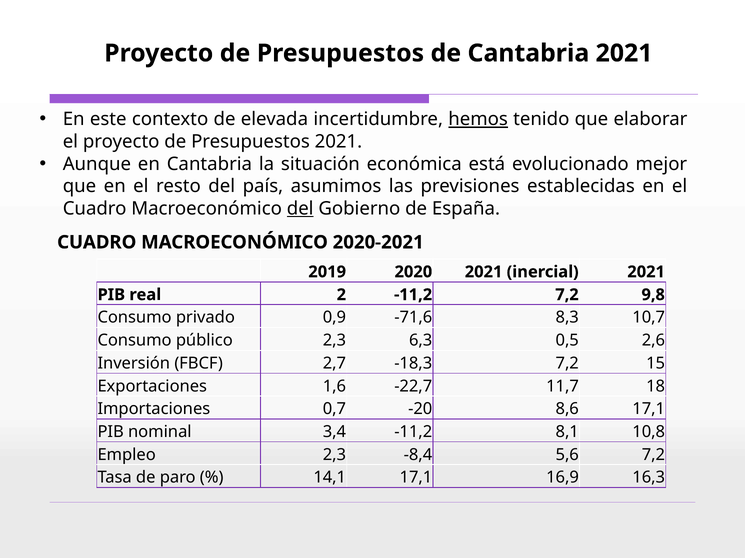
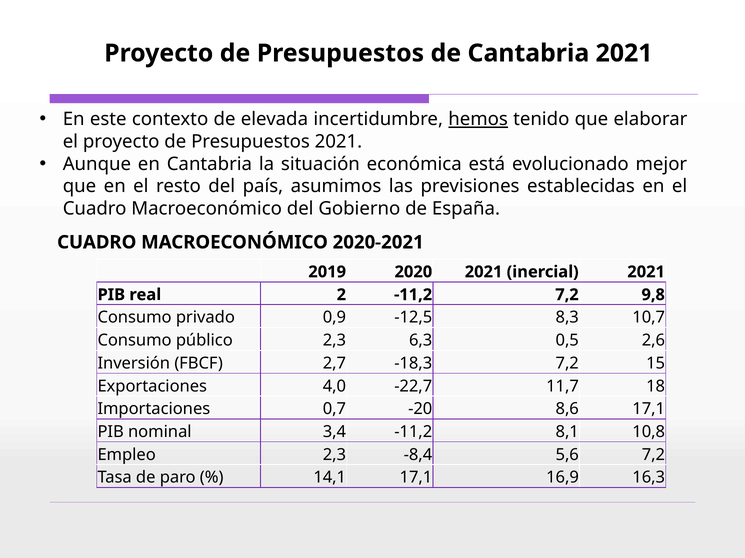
del underline: present -> none (300, 209)
-71,6: -71,6 -> -12,5 (413, 318)
1,6: 1,6 -> 4,0 (334, 387)
